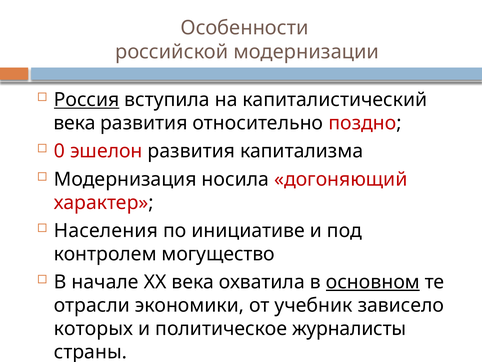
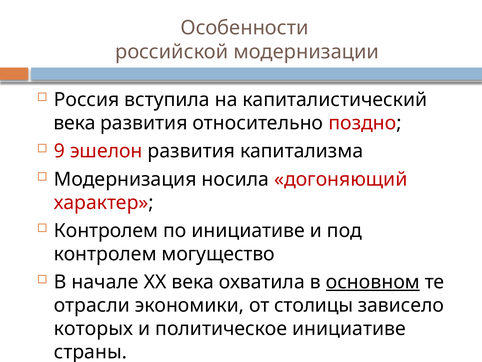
Россия underline: present -> none (87, 100)
0: 0 -> 9 (59, 151)
Населения: Населения -> Контролем (106, 230)
учебник: учебник -> столицы (314, 305)
политическое журналисты: журналисты -> инициативе (349, 328)
